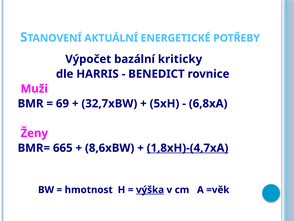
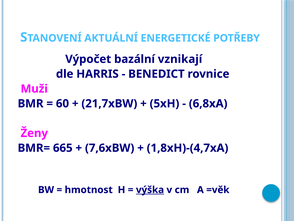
kriticky: kriticky -> vznikají (180, 59)
69: 69 -> 60 (62, 103)
32,7xBW: 32,7xBW -> 21,7xBW (109, 103)
8,6xBW: 8,6xBW -> 7,6xBW (110, 148)
1,8xH)-(4,7xA underline: present -> none (188, 148)
